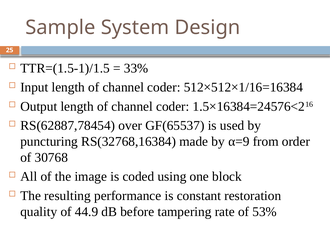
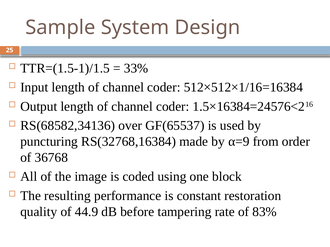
RS(62887,78454: RS(62887,78454 -> RS(68582,34136 (68, 126)
30768: 30768 -> 36768 (51, 158)
53%: 53% -> 83% (265, 212)
